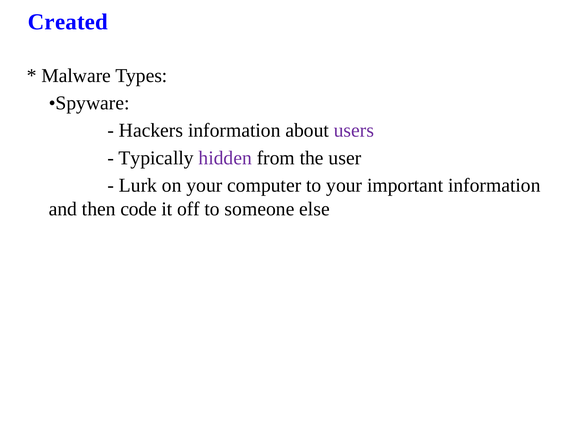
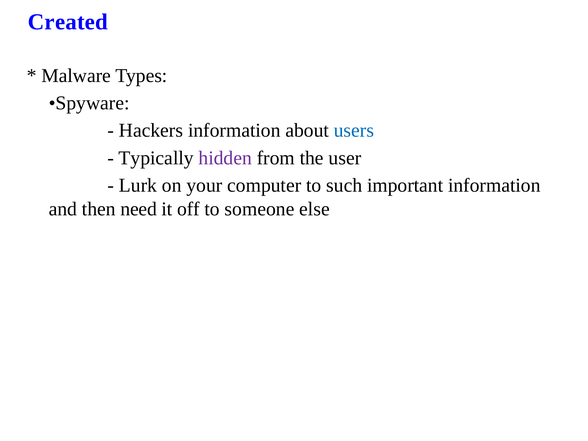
users colour: purple -> blue (354, 130)
to your: your -> such (344, 185)
code: code -> need (139, 209)
